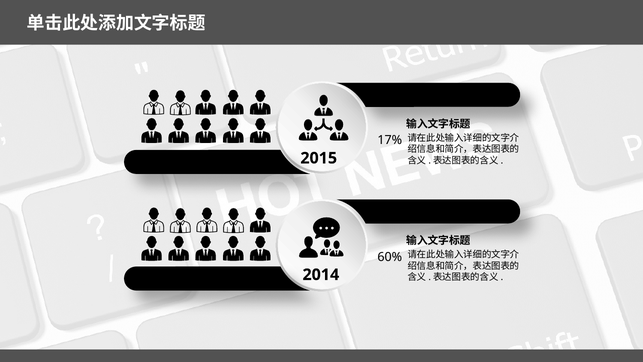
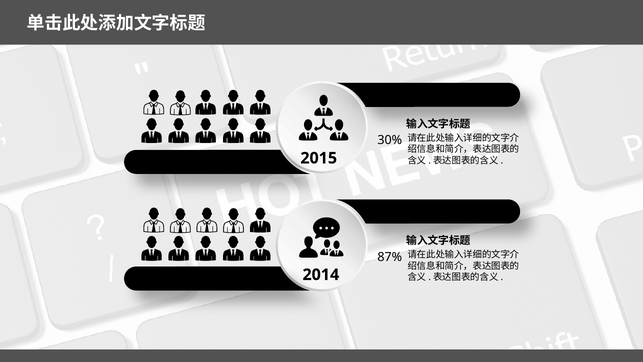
17%: 17% -> 30% (390, 140)
60%: 60% -> 87% (390, 257)
